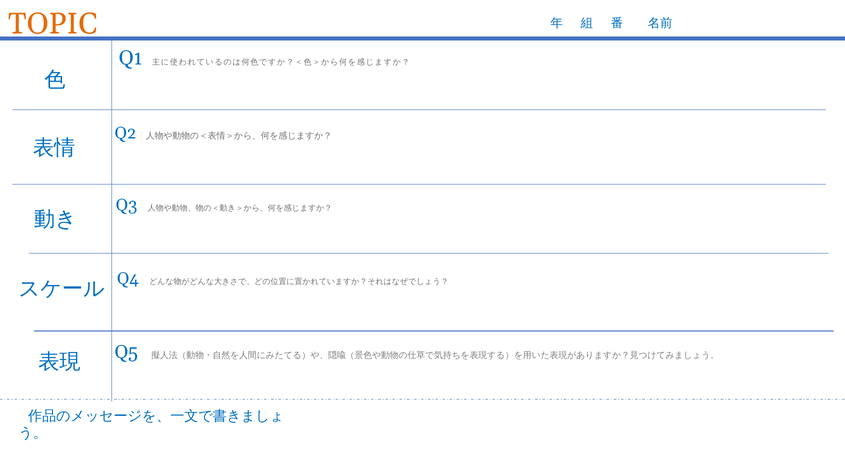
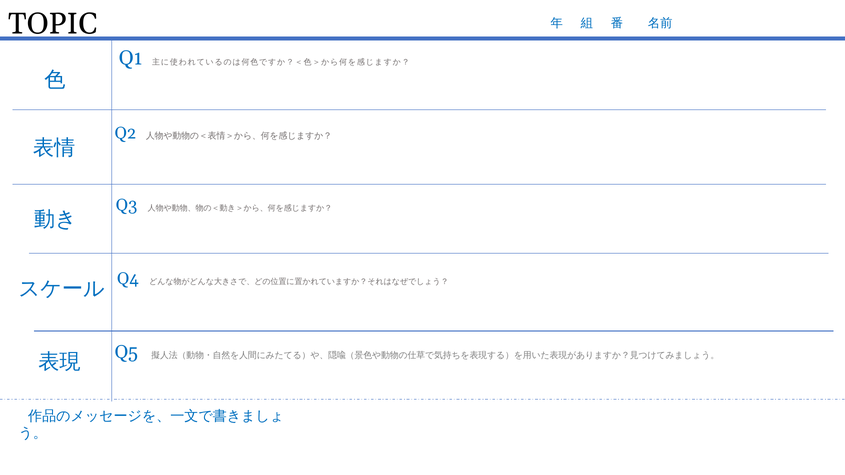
TOPIC colour: orange -> black (53, 24)
